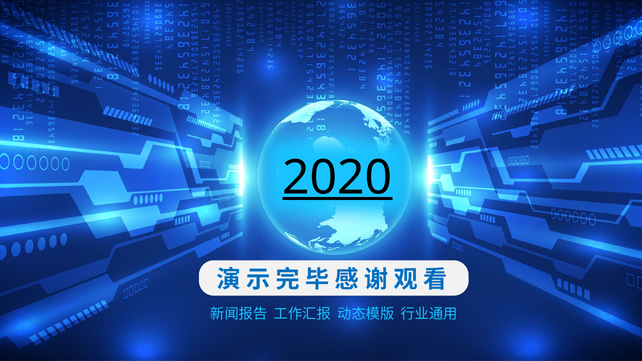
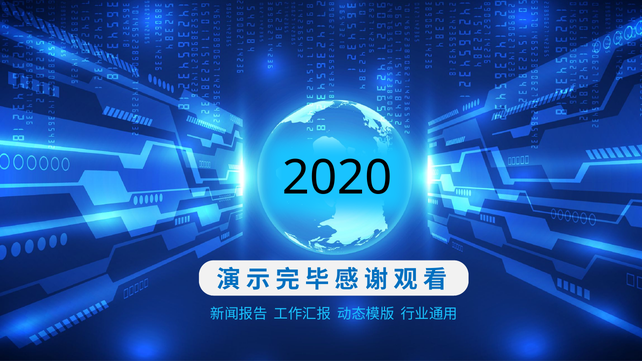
2020 underline: present -> none (337, 178)
